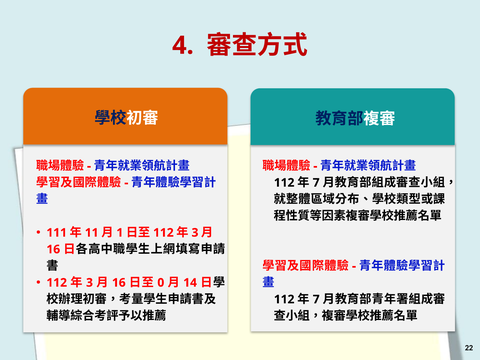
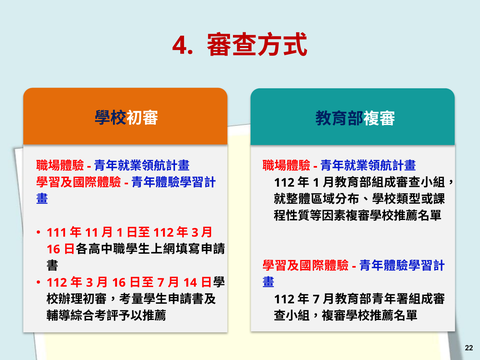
7: 7 -> 1 (316, 183)
0: 0 -> 7 (161, 283)
